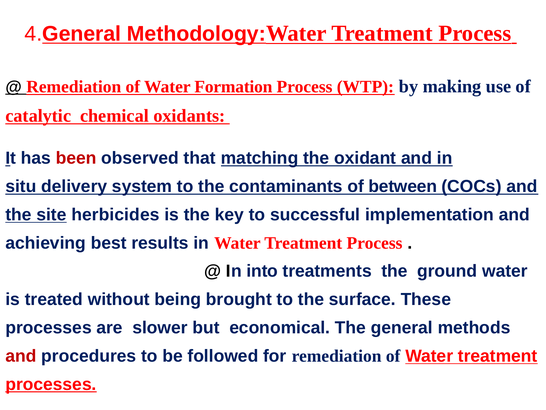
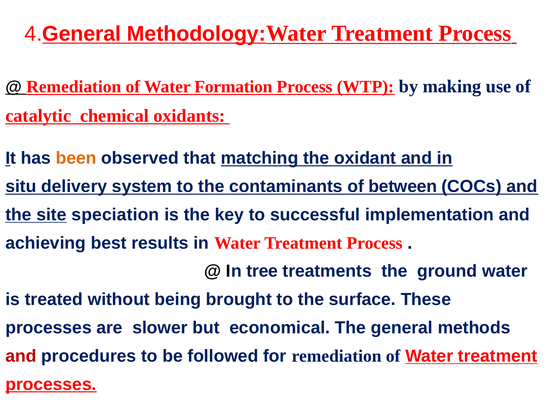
been colour: red -> orange (76, 158)
herbicides: herbicides -> speciation (115, 214)
into: into -> tree (262, 271)
